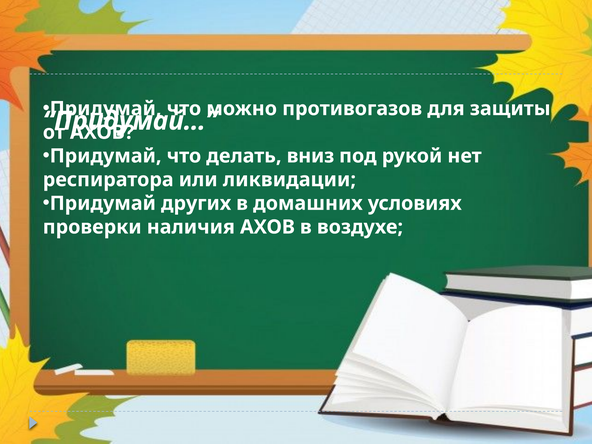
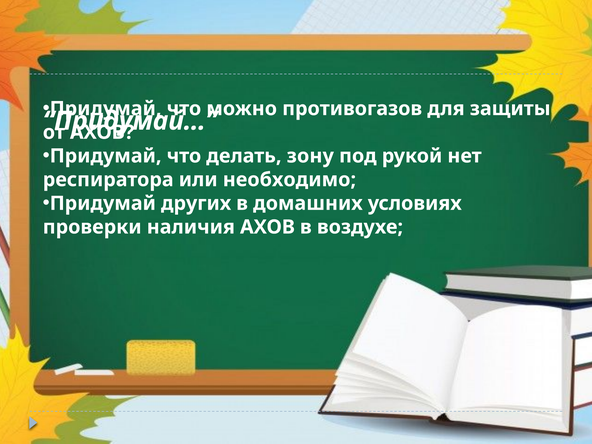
вниз: вниз -> зону (310, 156)
ликвидации: ликвидации -> необходимо (289, 180)
